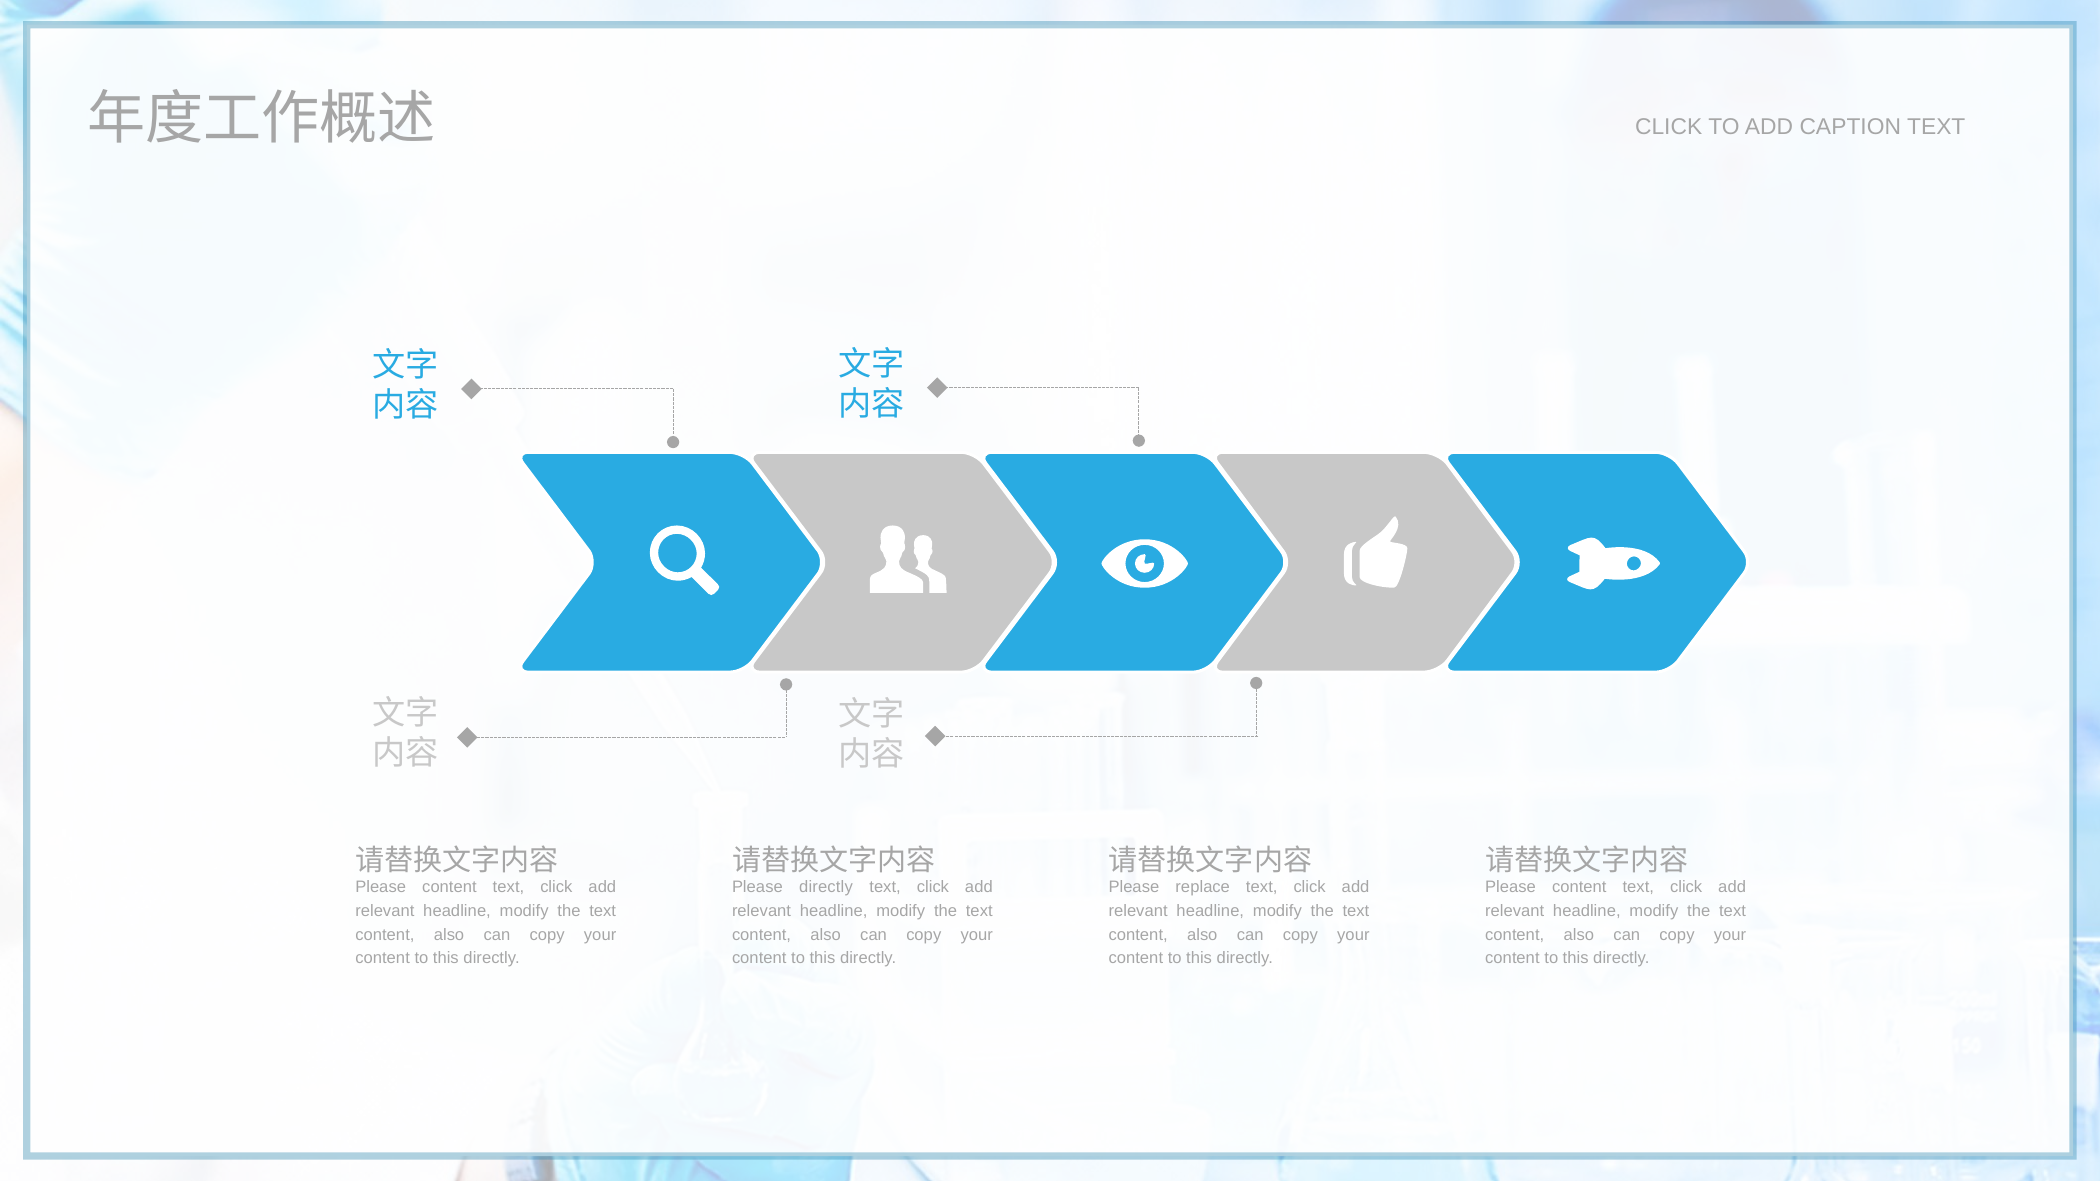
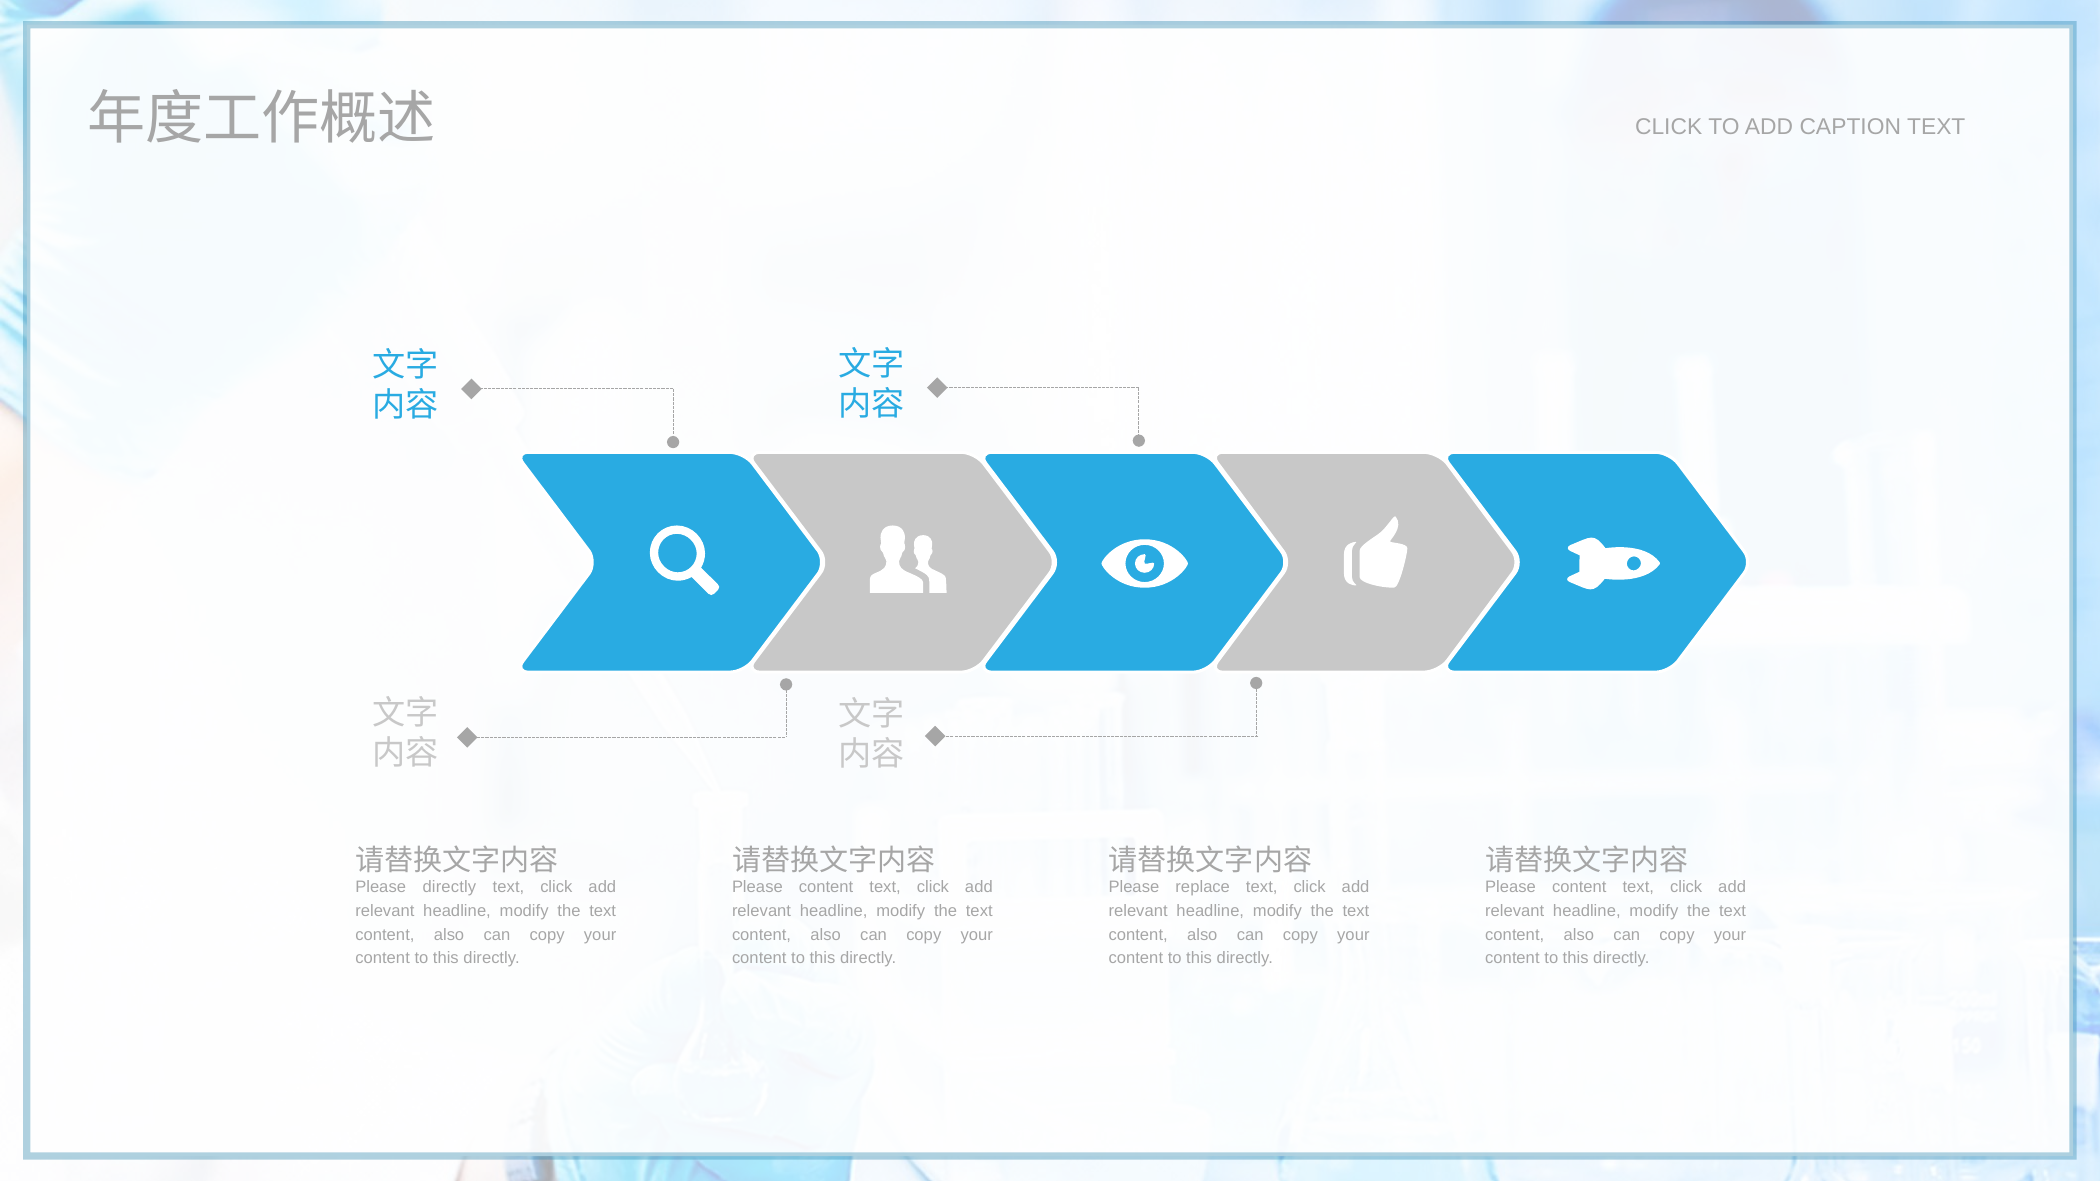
content: content -> directly (449, 887)
directly: directly -> content (826, 887)
